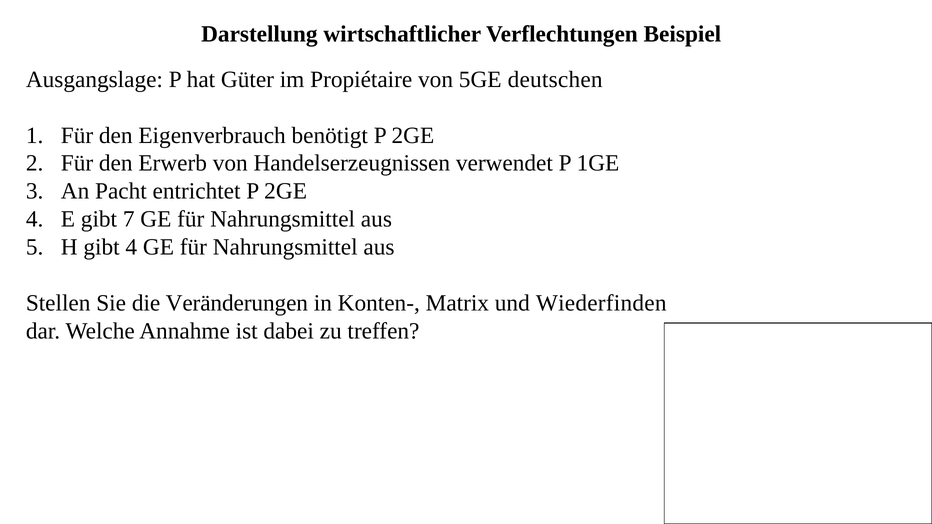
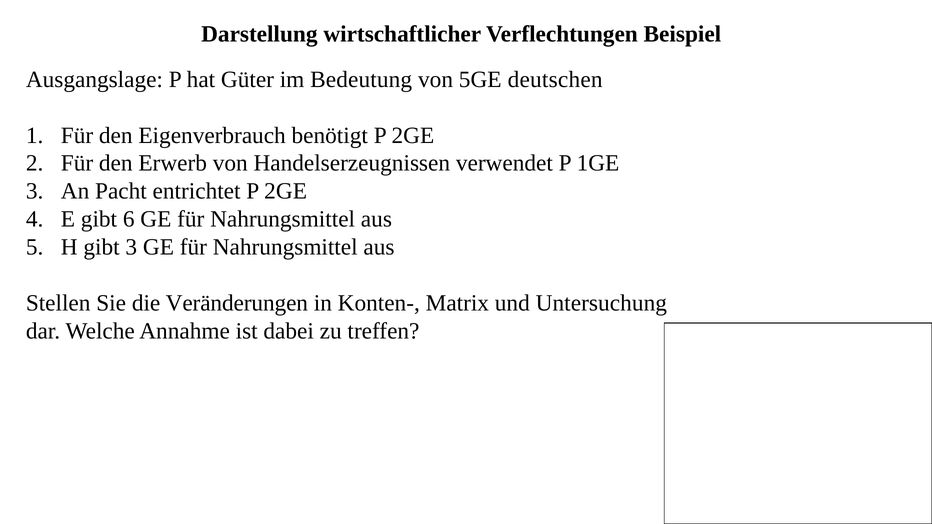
Propiétaire: Propiétaire -> Bedeutung (361, 79)
7: 7 -> 6 (129, 219)
gibt 4: 4 -> 3 (131, 247)
Wiederfinden: Wiederfinden -> Untersuchung (601, 303)
